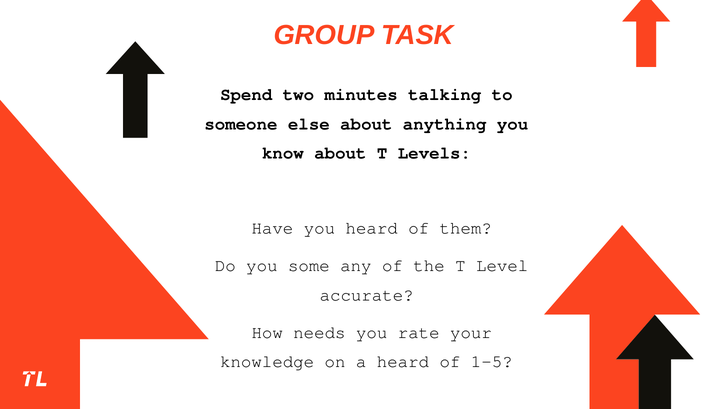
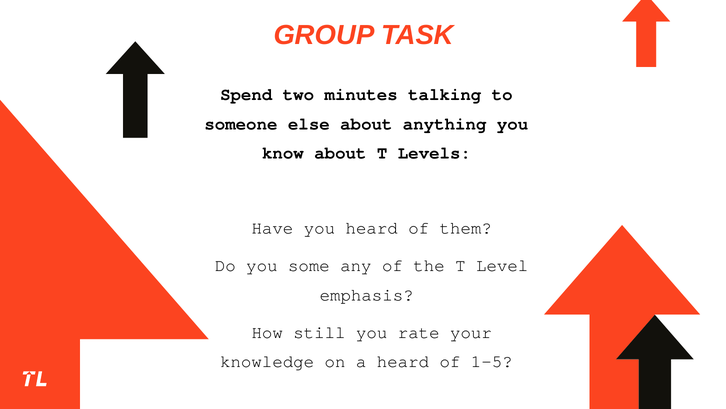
accurate: accurate -> emphasis (367, 295)
needs: needs -> still (319, 332)
